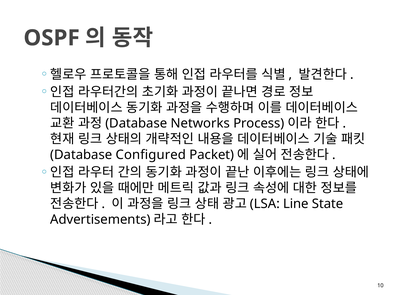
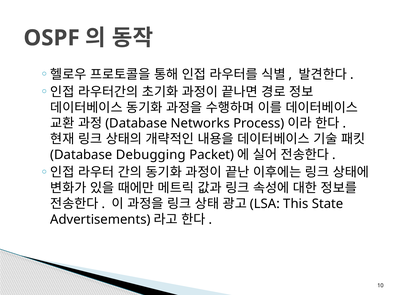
Configured: Configured -> Debugging (151, 155)
Line: Line -> This (296, 204)
